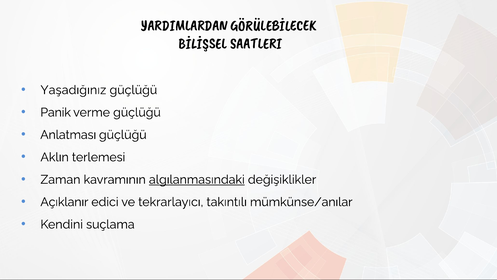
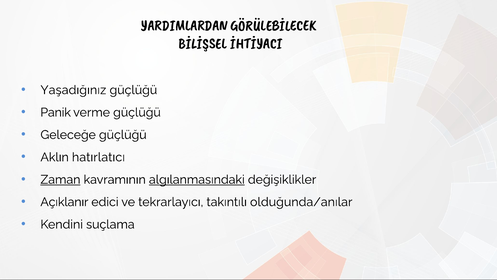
SAATLERI: SAATLERI -> İHTİYACI (256, 43)
Anlatması: Anlatması -> Geleceğe (68, 135)
terlemesi: terlemesi -> hatırlatıcı (98, 157)
Zaman underline: none -> present (60, 179)
mümkünse/anılar: mümkünse/anılar -> olduğunda/anılar (301, 202)
